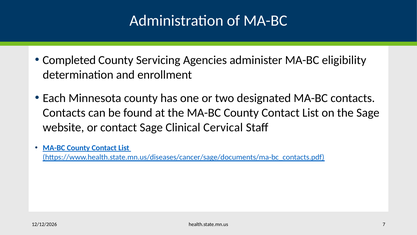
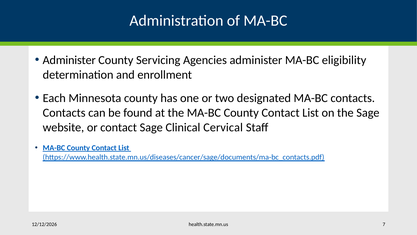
Completed: Completed -> Administer (69, 60)
